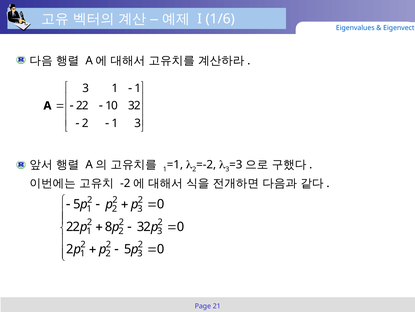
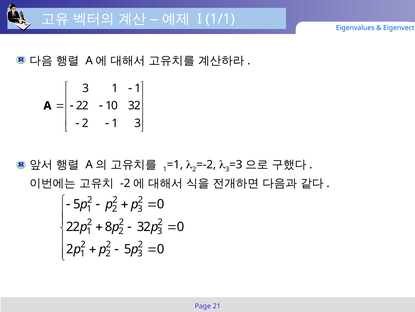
1/6: 1/6 -> 1/1 (220, 19)
